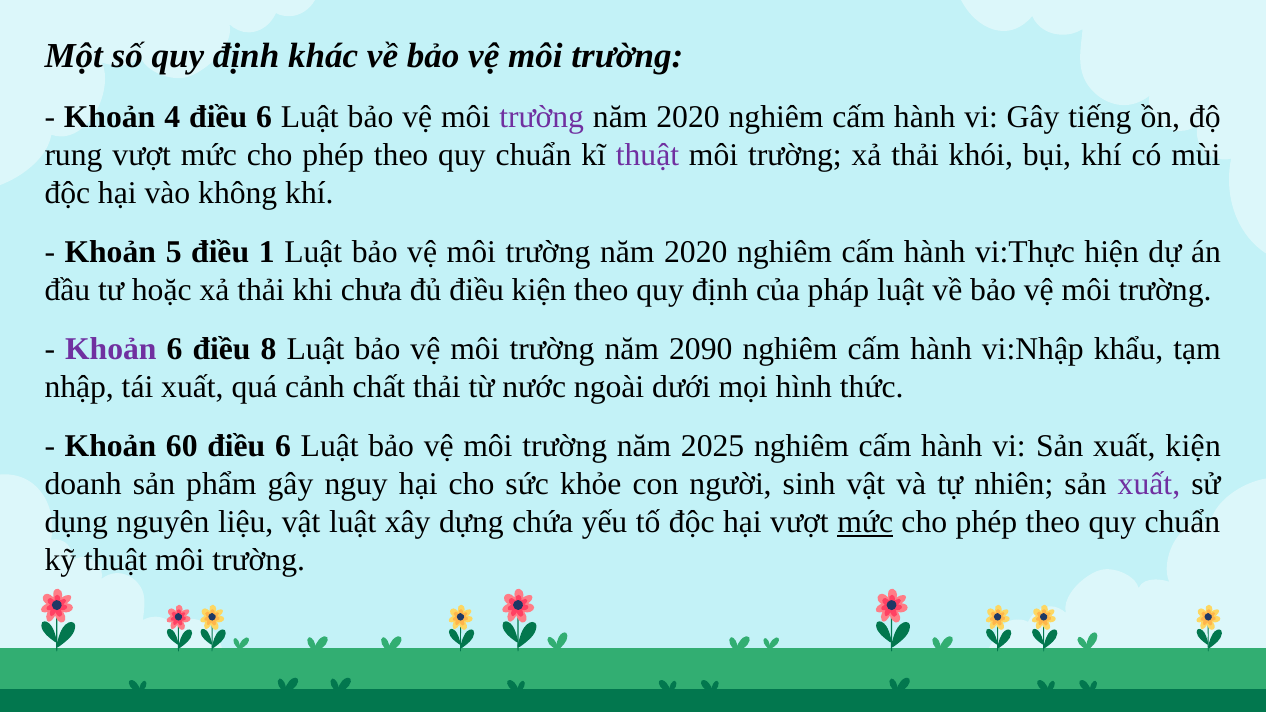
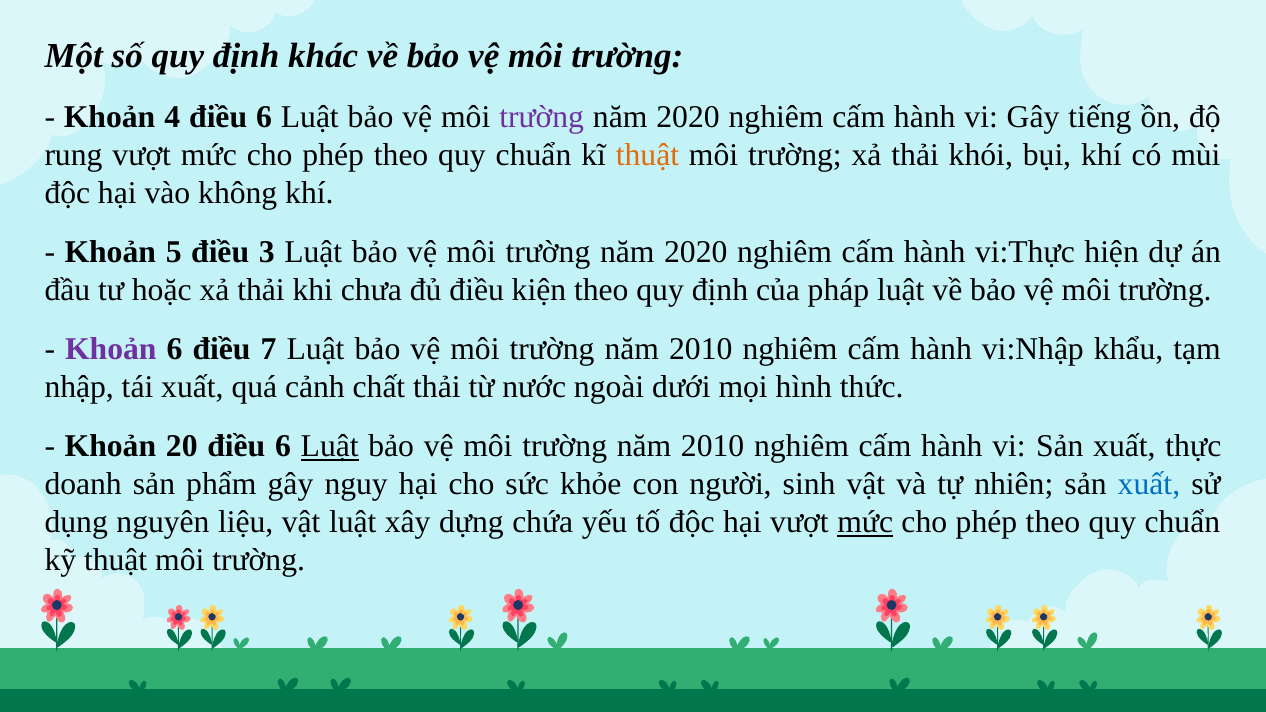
thuật colour: purple -> orange (647, 155)
1: 1 -> 3 (267, 252)
8: 8 -> 7 (269, 349)
2090: 2090 -> 2010 (701, 349)
60: 60 -> 20 (182, 446)
Luật underline: none -> present (330, 446)
2025: 2025 -> 2010 (713, 446)
xuất kiện: kiện -> thực (1193, 446)
xuất colour: purple -> blue (1149, 484)
